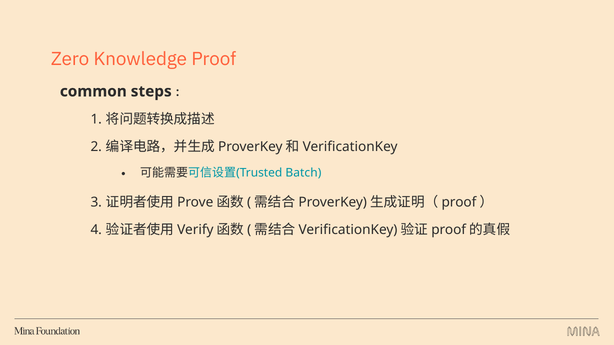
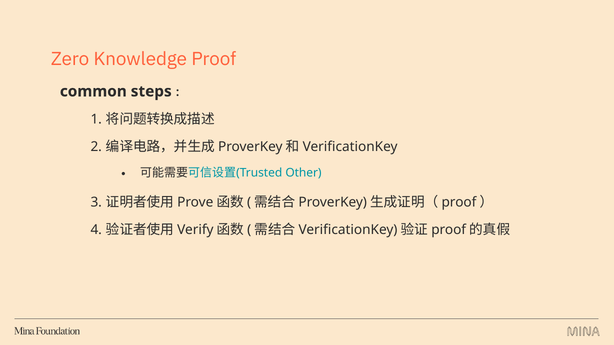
Batch: Batch -> Other (303, 173)
